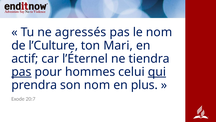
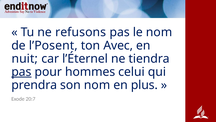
agressés: agressés -> refusons (81, 32)
l’Culture: l’Culture -> l’Posent (53, 45)
Mari: Mari -> Avec (118, 45)
actif: actif -> nuit (25, 58)
qui underline: present -> none (157, 72)
